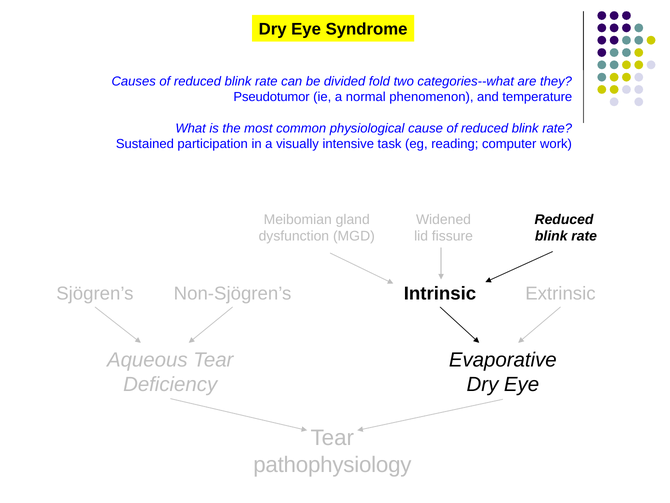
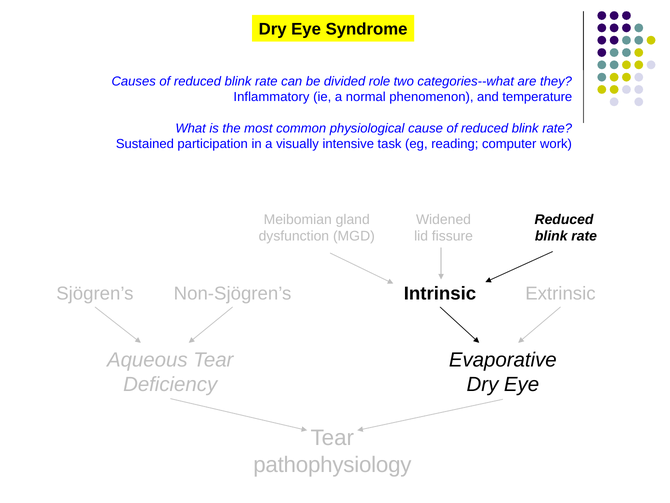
fold: fold -> role (380, 81)
Pseudotumor: Pseudotumor -> Inflammatory (271, 97)
